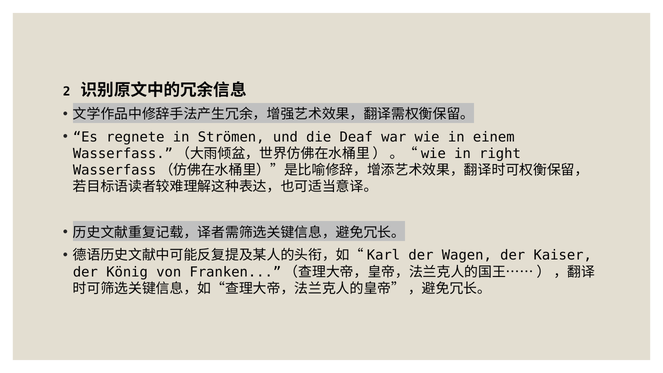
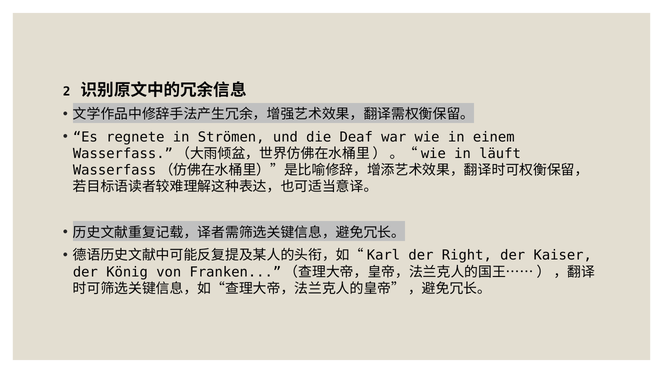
right: right -> läuft (500, 154)
Wagen: Wagen -> Right (467, 255)
